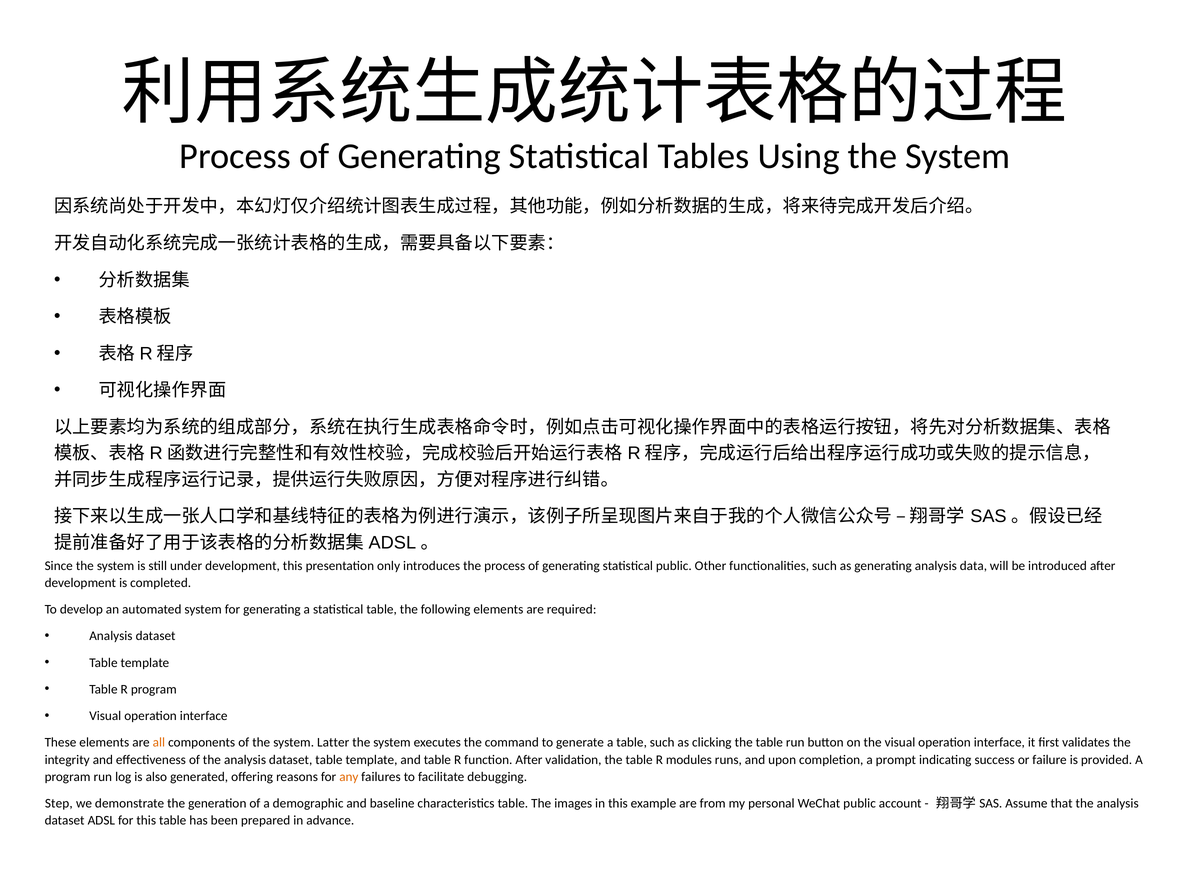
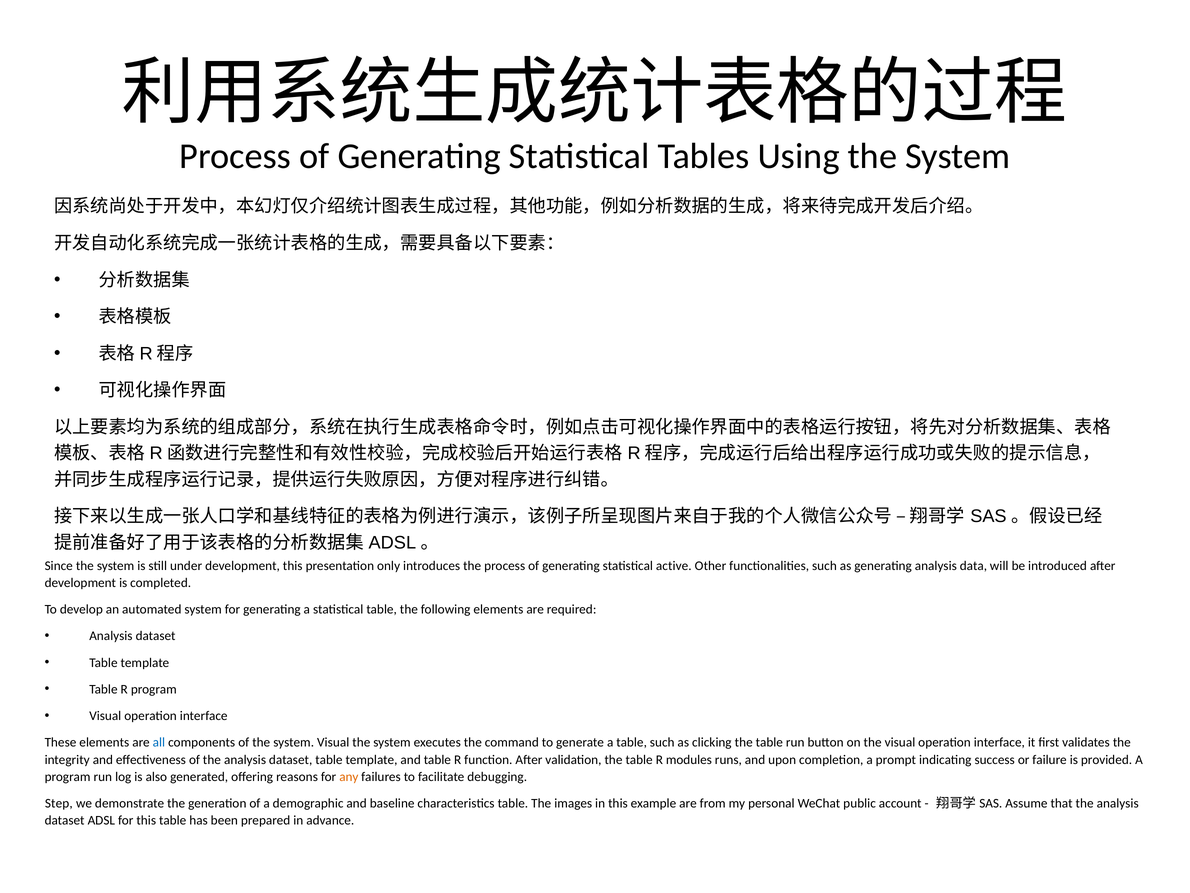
statistical public: public -> active (674, 565)
all colour: orange -> blue (159, 742)
system Latter: Latter -> Visual (333, 742)
